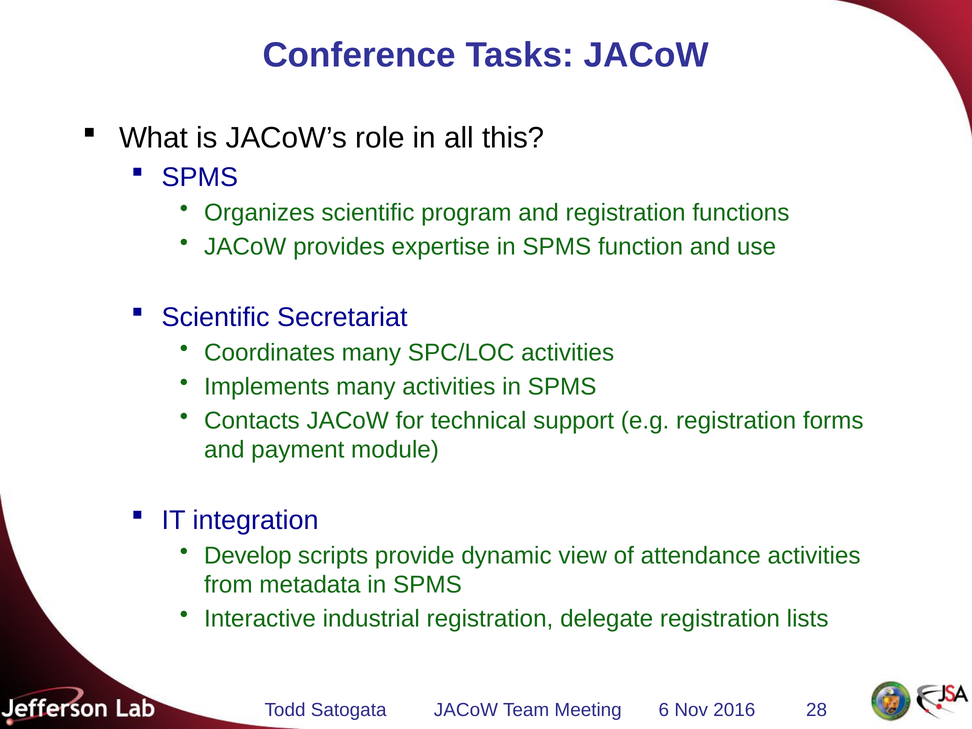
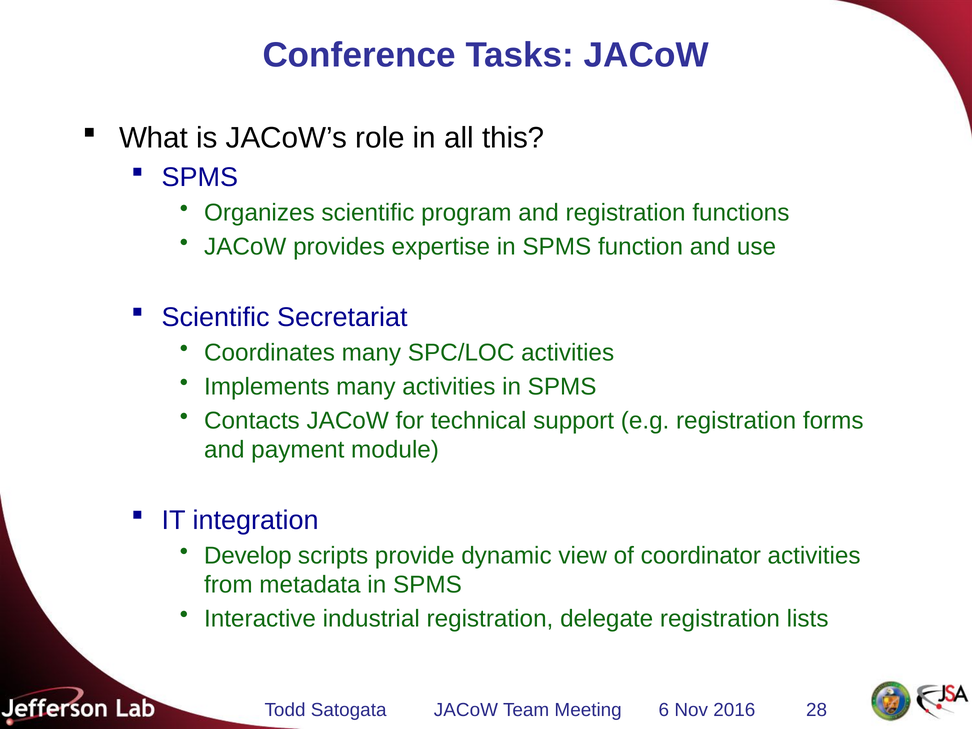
attendance: attendance -> coordinator (701, 556)
